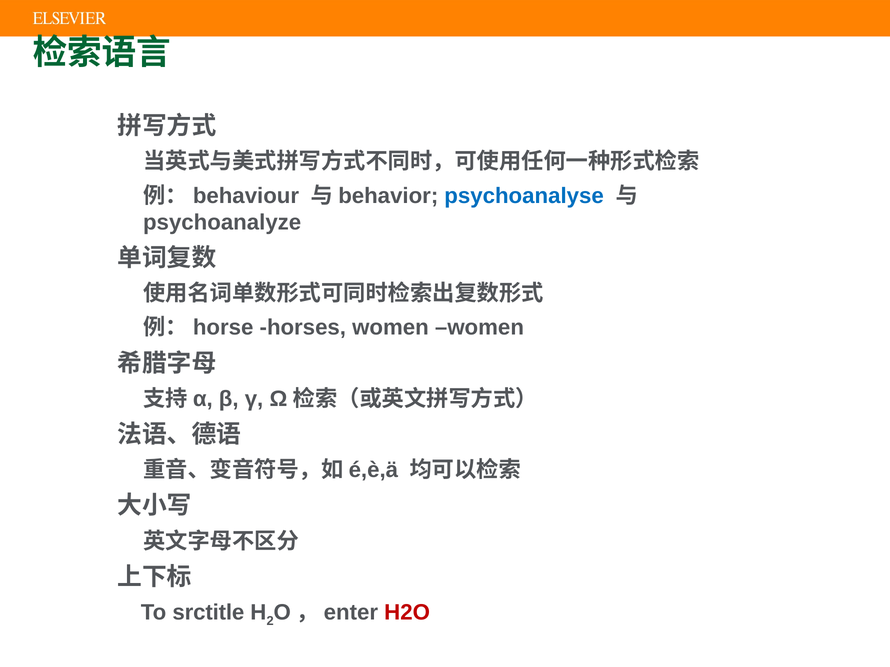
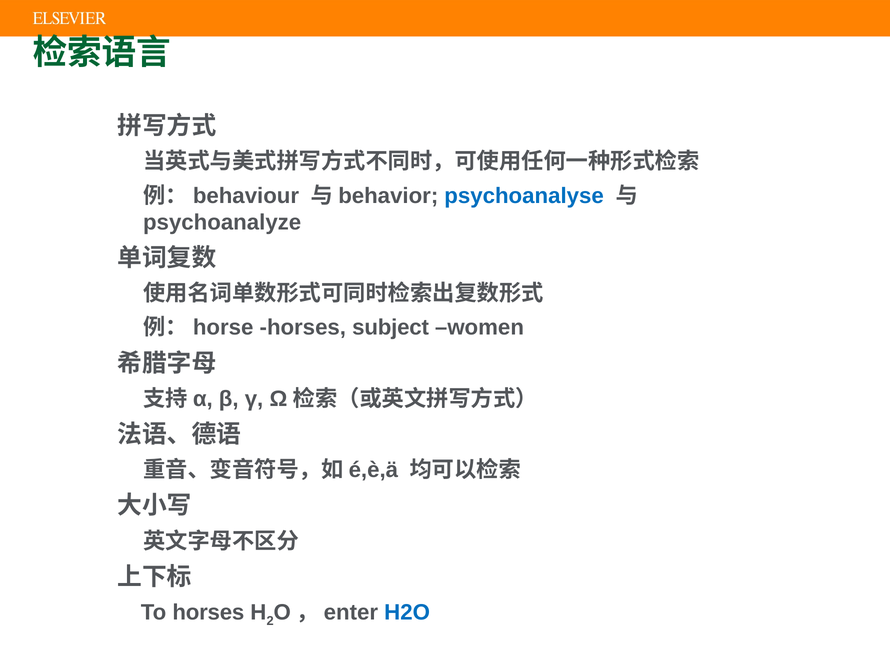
horses women: women -> subject (391, 328)
To srctitle: srctitle -> horses (208, 613)
H2O colour: red -> blue (407, 613)
